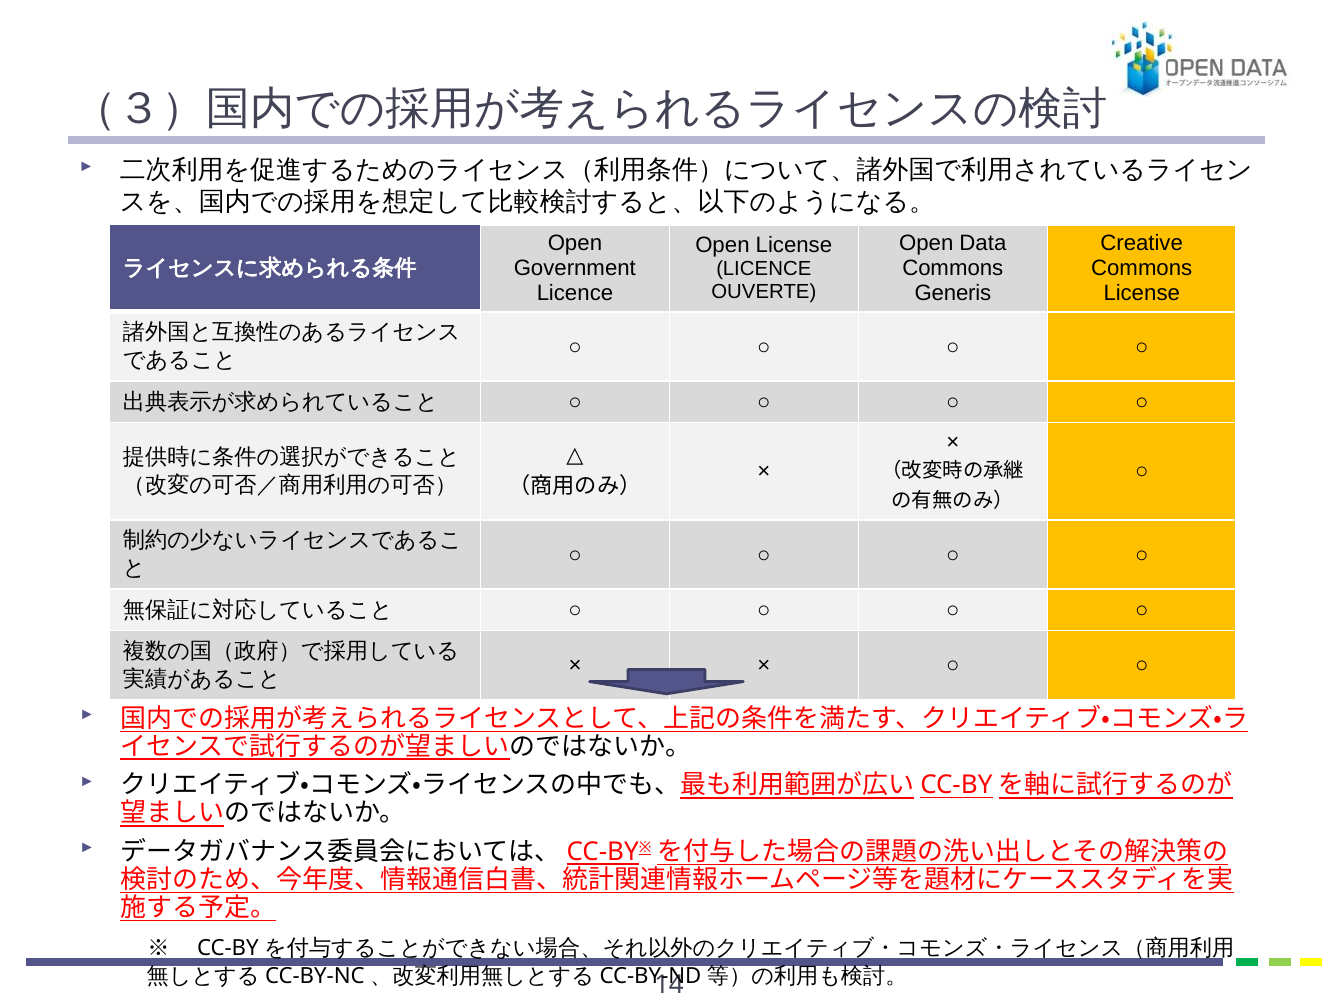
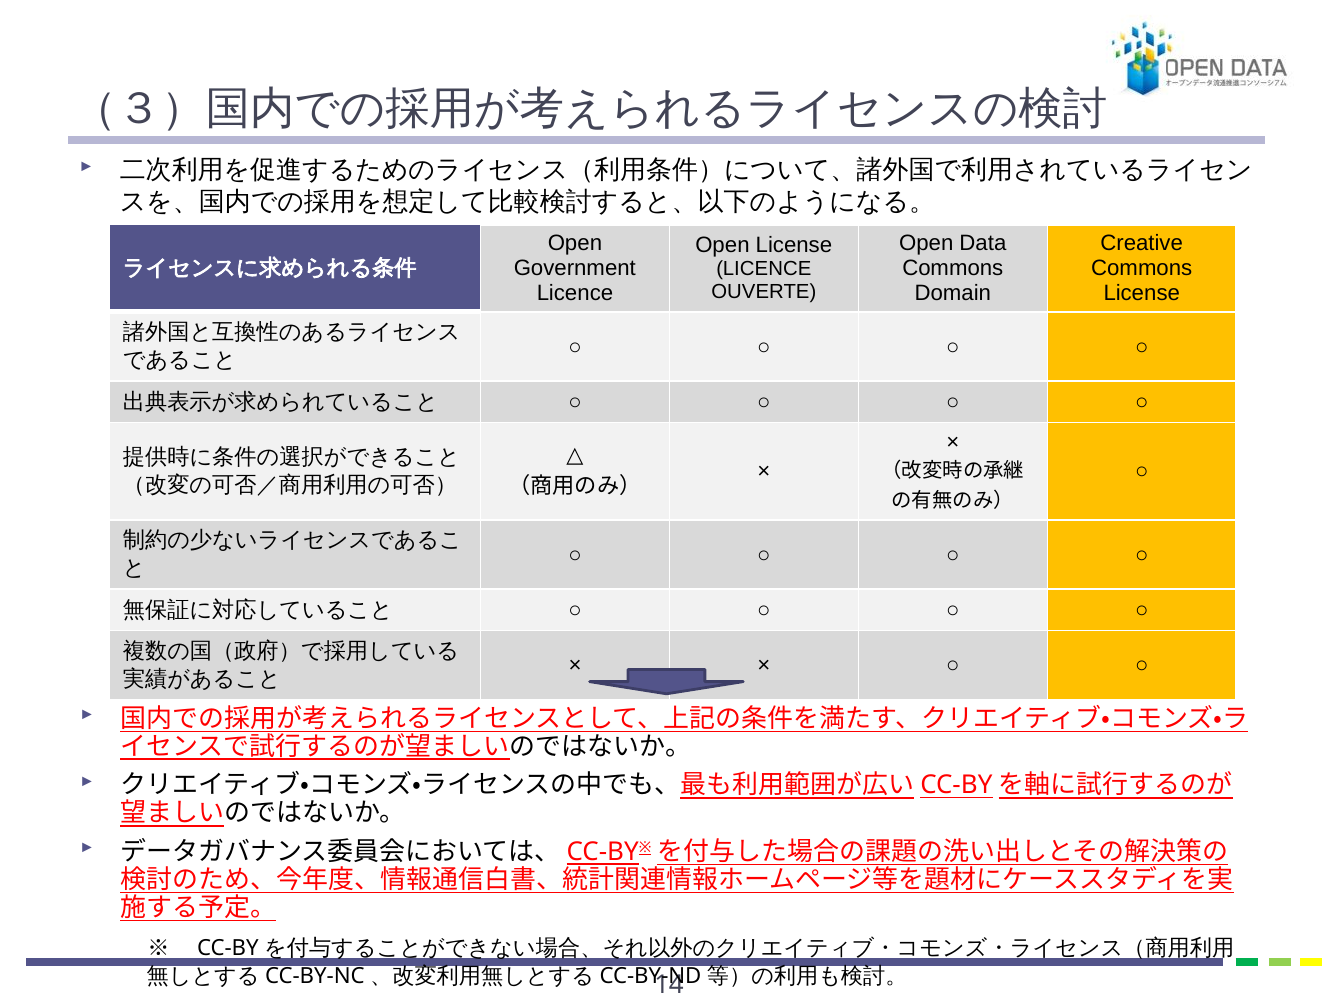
Generis: Generis -> Domain (953, 293)
